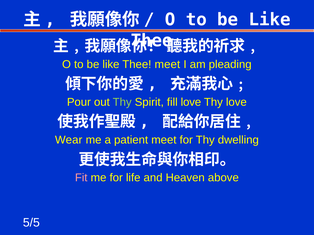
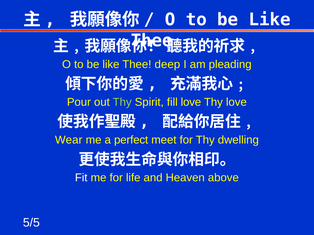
Thee meet: meet -> deep (167, 65)
patient: patient -> perfect (131, 140)
Fit colour: pink -> white (81, 178)
